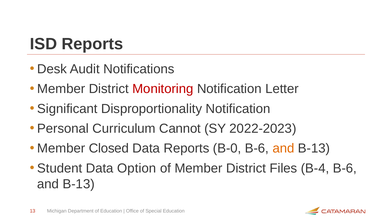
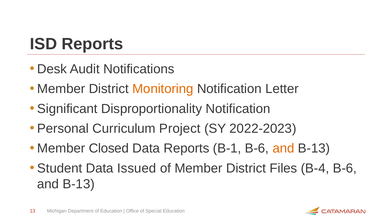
Monitoring colour: red -> orange (163, 89)
Cannot: Cannot -> Project (180, 128)
B-0: B-0 -> B-1 (227, 148)
Option: Option -> Issued (137, 168)
